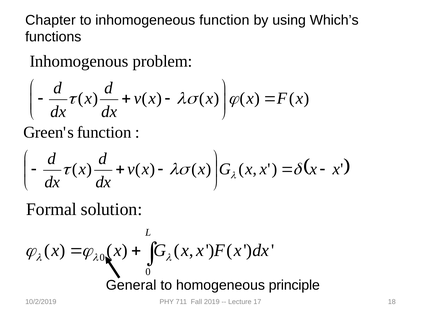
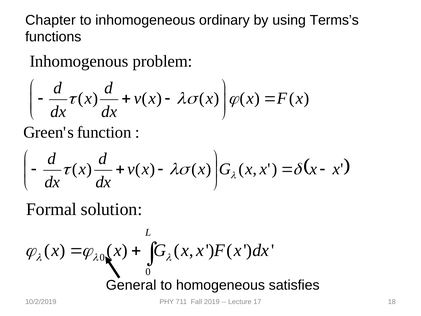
inhomogeneous function: function -> ordinary (224, 20)
Which’s: Which’s -> Terms’s (334, 20)
principle: principle -> satisfies (294, 285)
